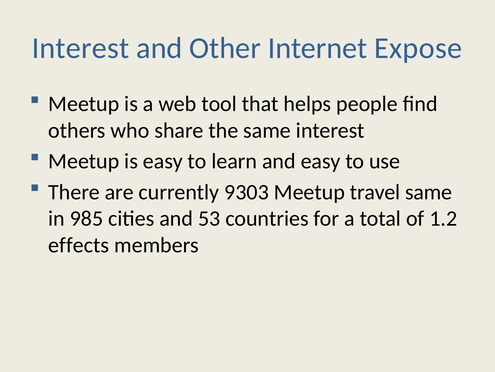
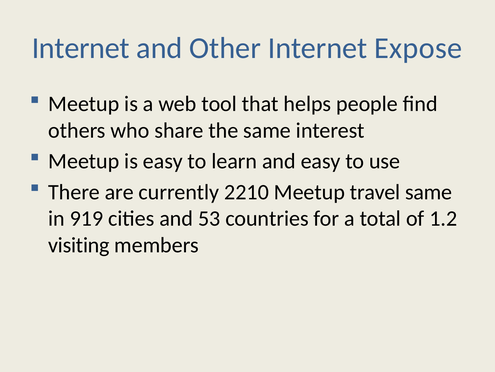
Interest: Interest -> Internet (81, 48)
9303: 9303 -> 2210 (247, 192)
985: 985 -> 919 (87, 218)
effects: effects -> visiting (79, 245)
